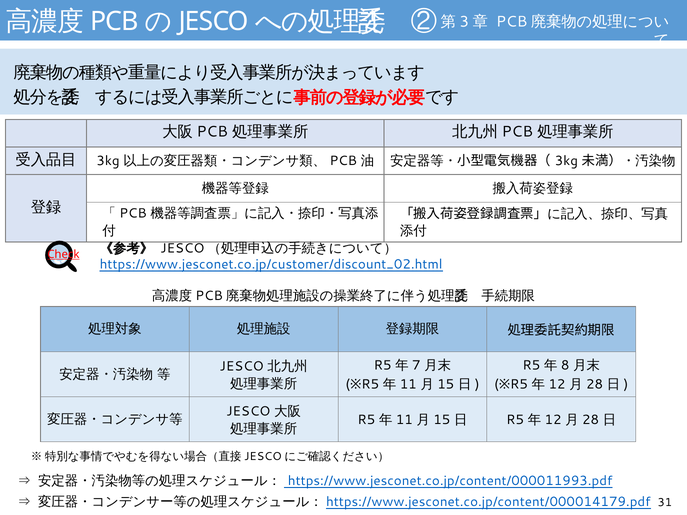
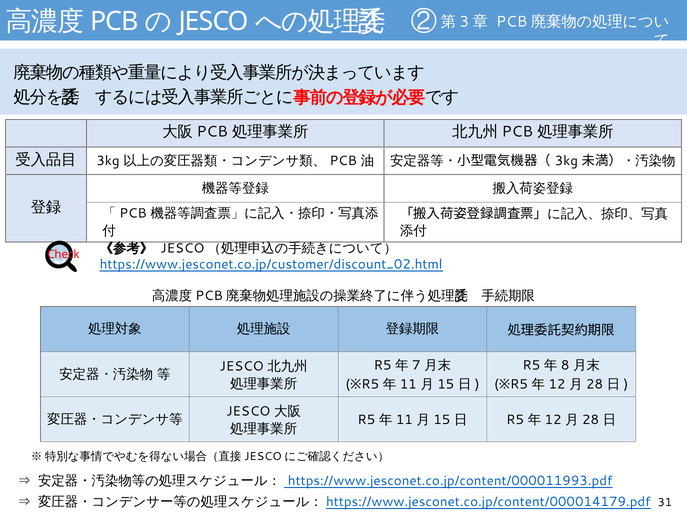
Check underline: present -> none (63, 255)
